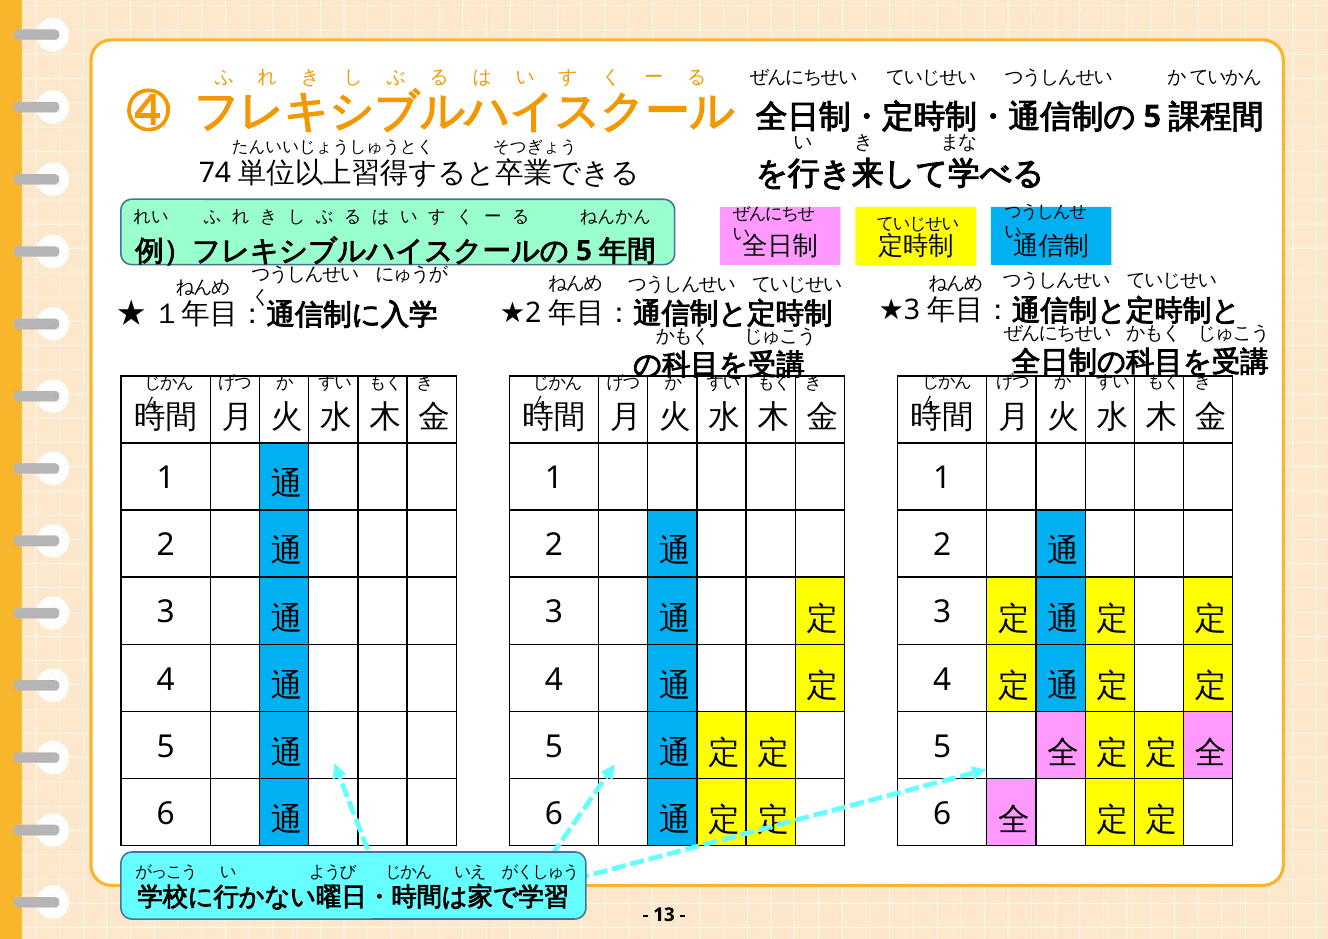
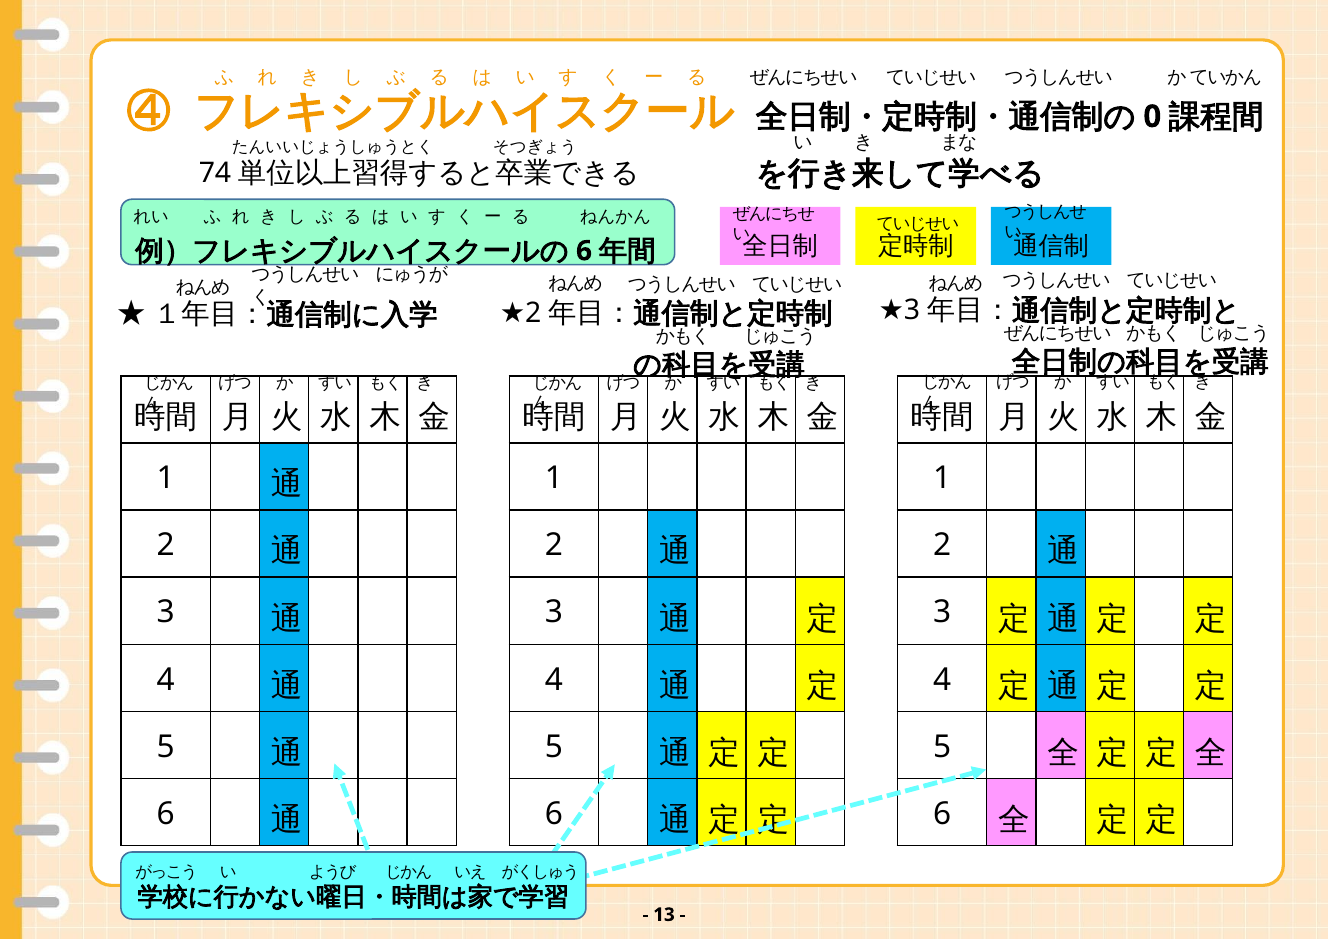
5: 5 -> 0 (1152, 117)
5: 5 -> 6 (584, 251)
